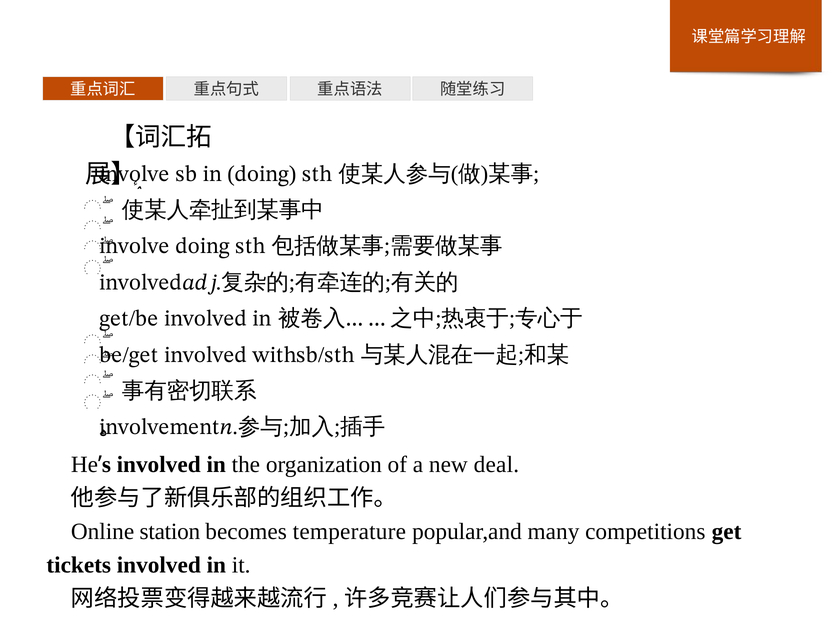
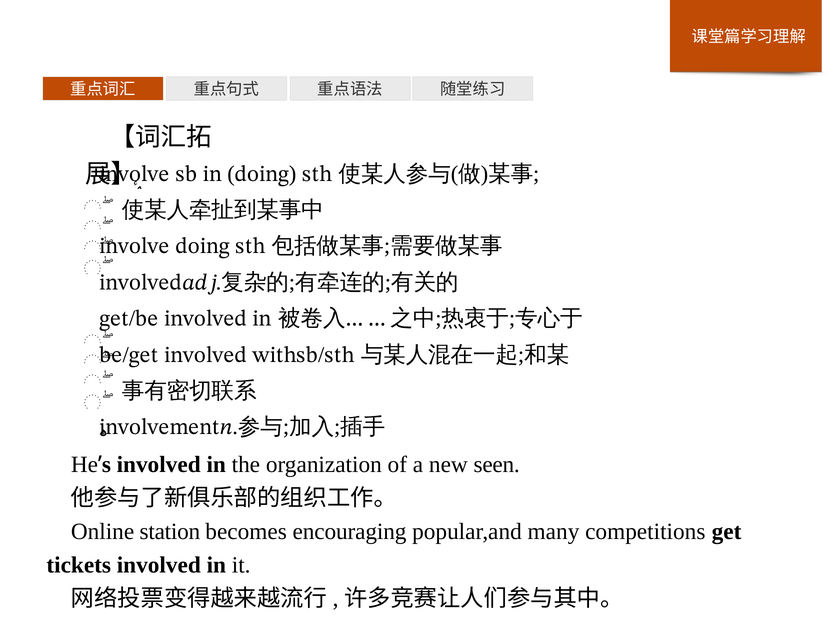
deal: deal -> seen (497, 464)
temperature: temperature -> encouraging (350, 531)
